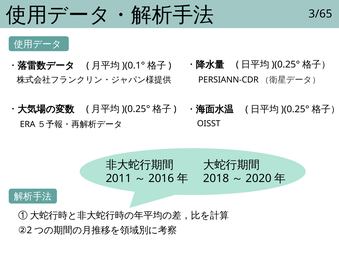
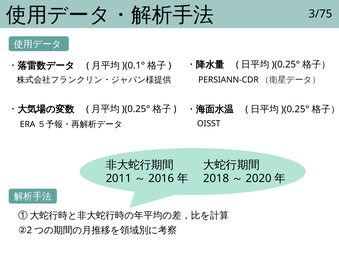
3/65: 3/65 -> 3/75 (321, 14)
